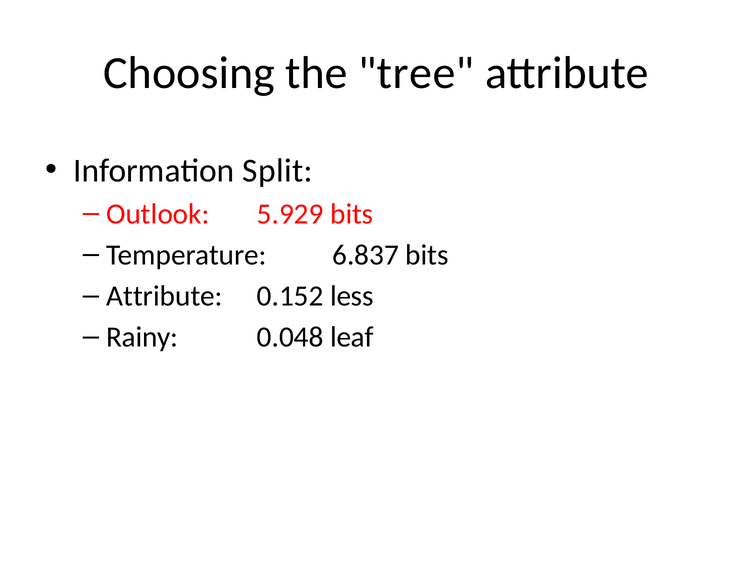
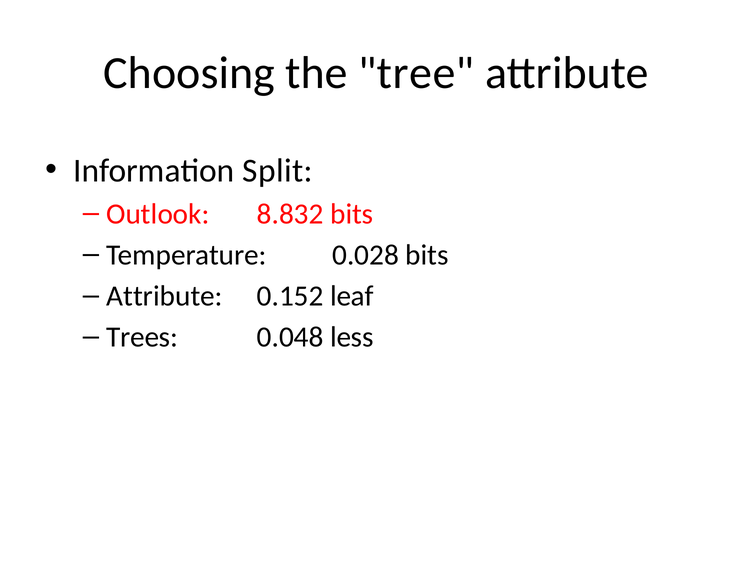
5.929: 5.929 -> 8.832 (290, 214)
6.837: 6.837 -> 0.028 (366, 255)
less: less -> leaf (352, 296)
Rainy: Rainy -> Trees (142, 337)
leaf: leaf -> less (352, 337)
